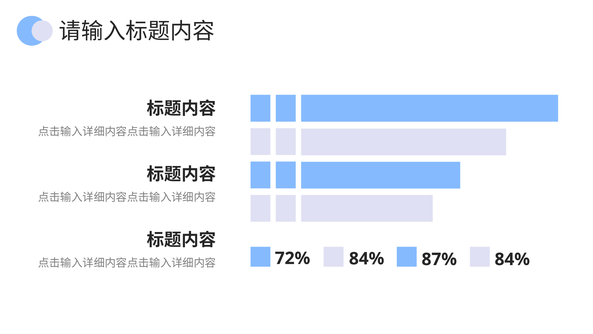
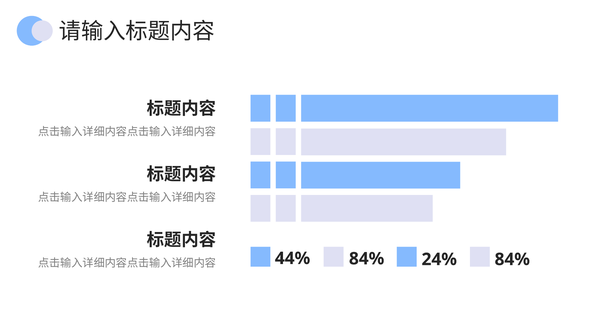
72%: 72% -> 44% (293, 258)
87%: 87% -> 24% (439, 259)
